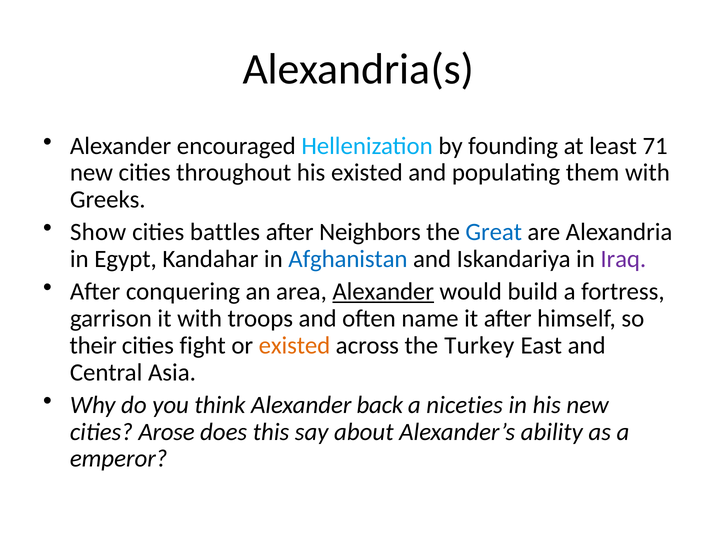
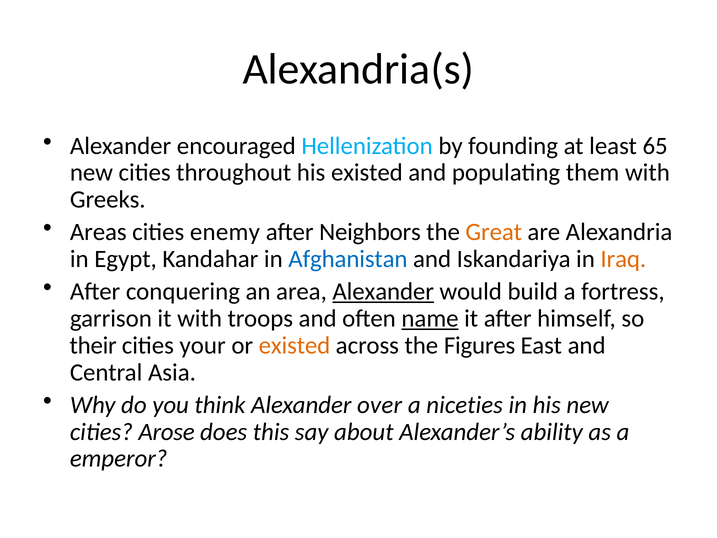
71: 71 -> 65 (655, 146)
Show: Show -> Areas (98, 232)
battles: battles -> enemy (225, 232)
Great colour: blue -> orange (494, 232)
Iraq colour: purple -> orange (623, 259)
name underline: none -> present (430, 318)
fight: fight -> your (203, 345)
Turkey: Turkey -> Figures (480, 345)
back: back -> over (380, 405)
